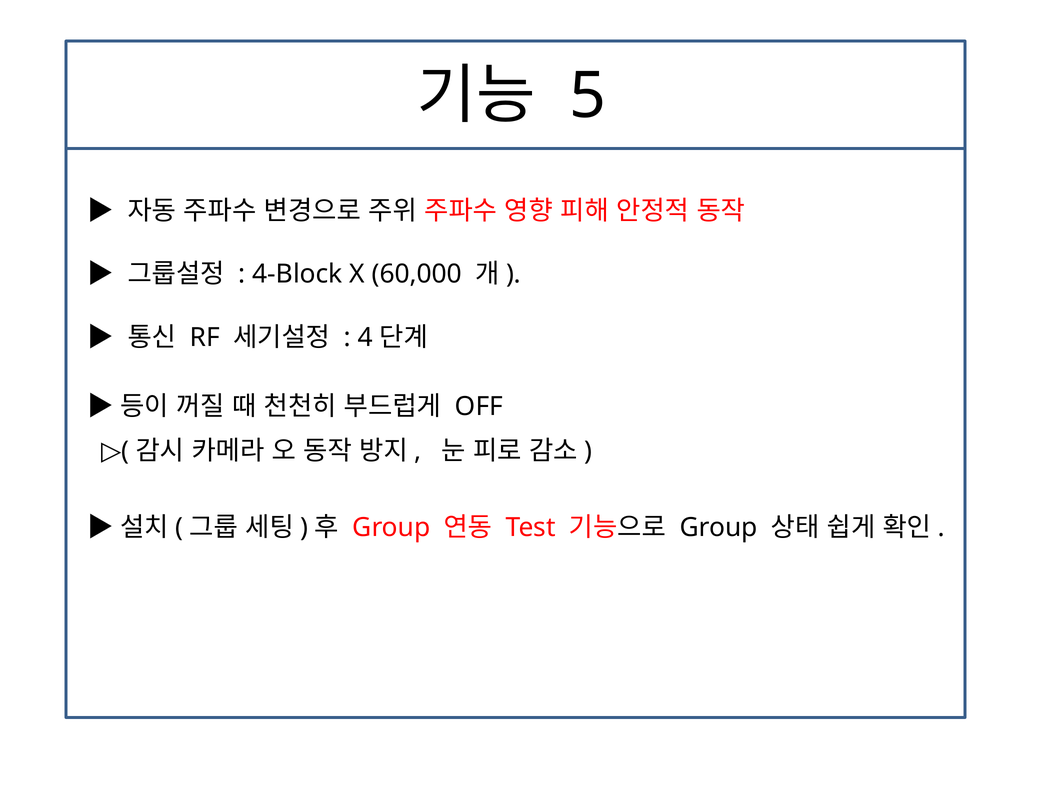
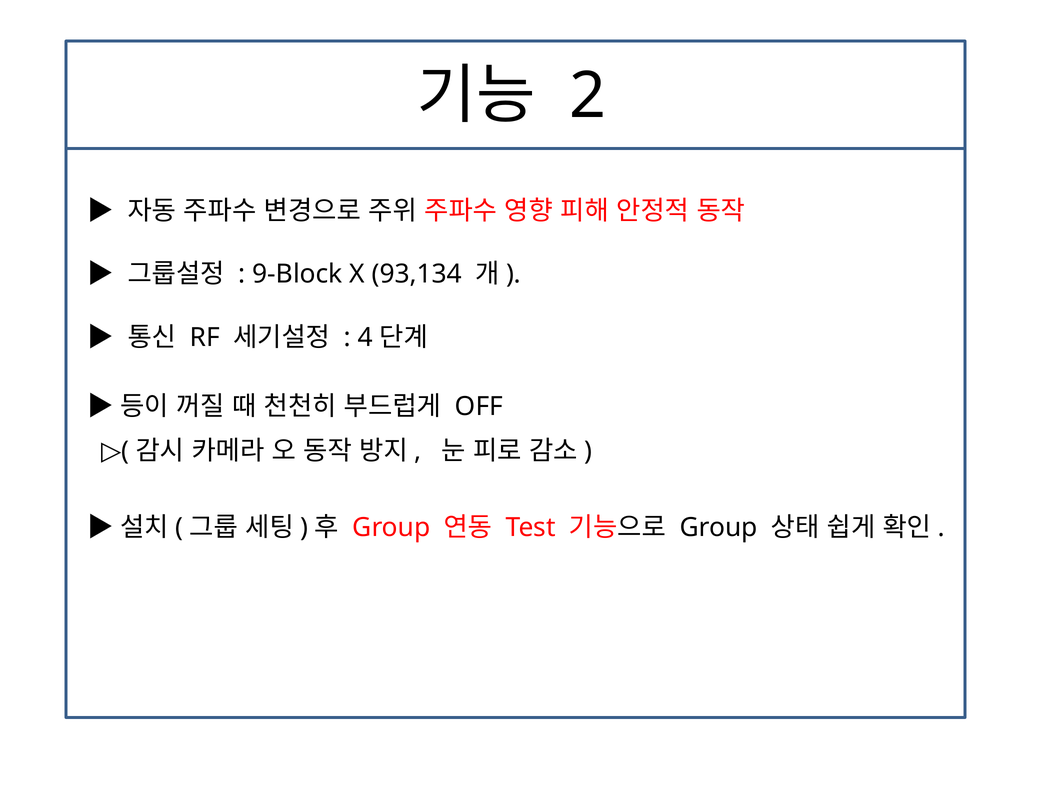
5: 5 -> 2 (588, 96)
4-Block: 4-Block -> 9-Block (297, 274)
60,000: 60,000 -> 93,134 (417, 274)
